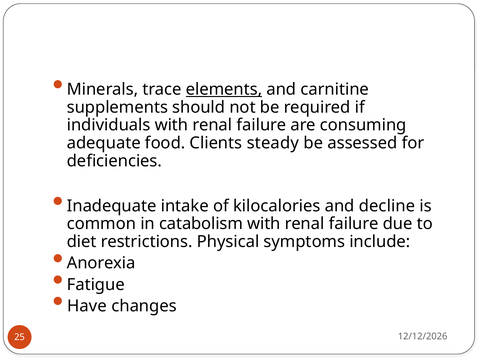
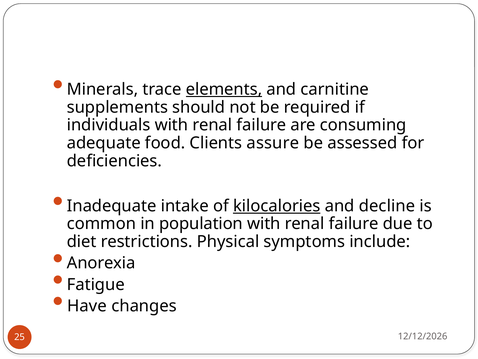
steady: steady -> assure (273, 143)
kilocalories underline: none -> present (277, 206)
catabolism: catabolism -> population (201, 223)
